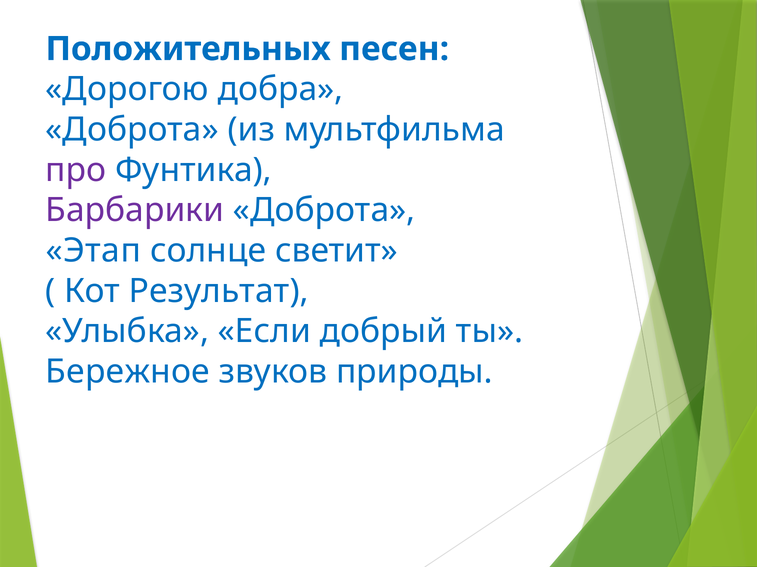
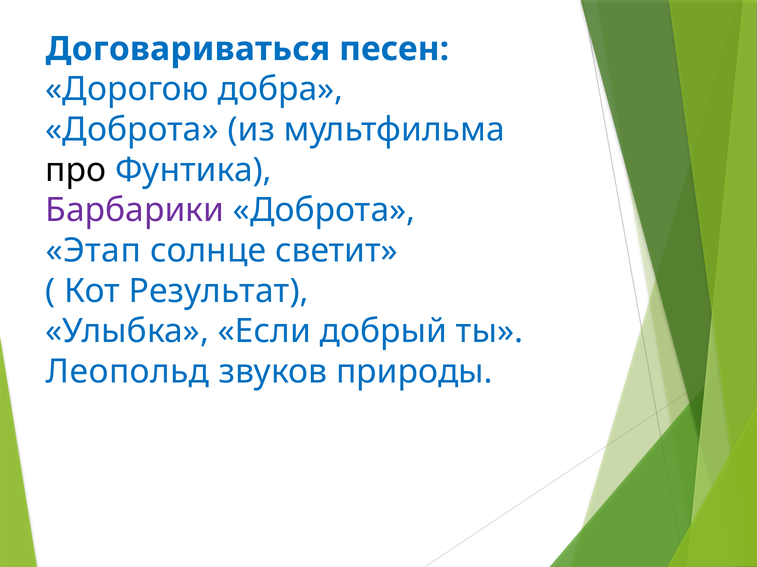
Положительных: Положительных -> Договариваться (188, 49)
про colour: purple -> black (76, 170)
Бережное: Бережное -> Леопольд (128, 372)
